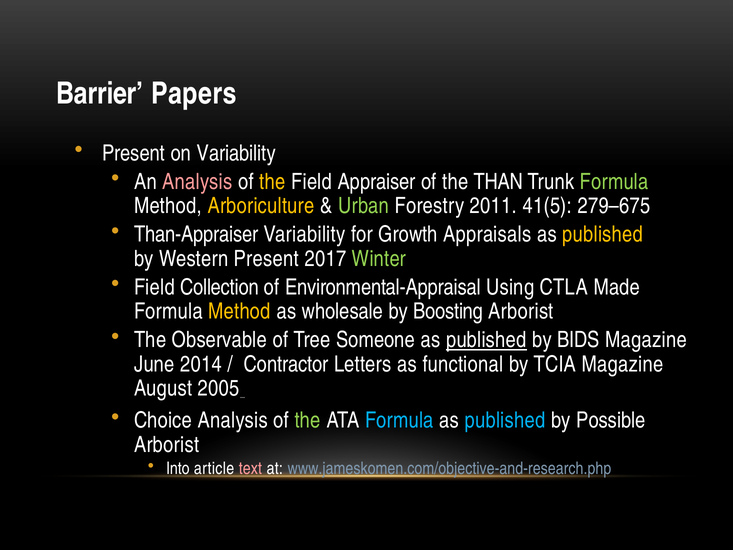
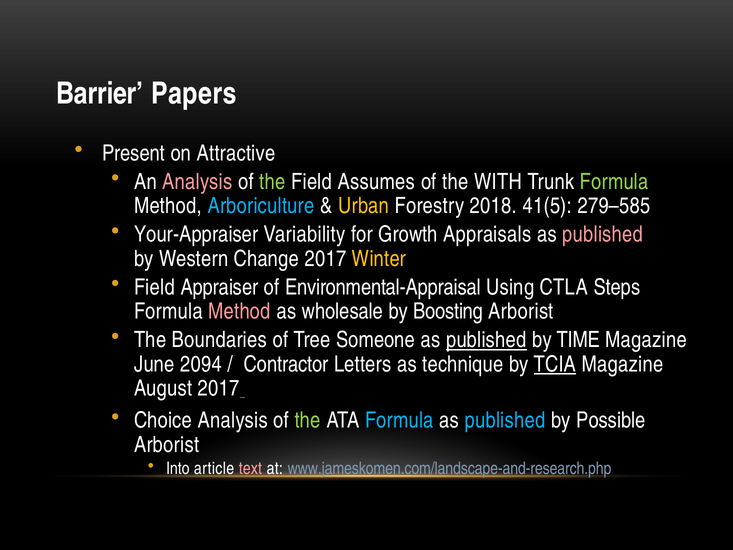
on Variability: Variability -> Attractive (236, 153)
the colour: yellow -> light green (272, 182)
Appraiser: Appraiser -> Assumes (376, 182)
THAN: THAN -> WITH (498, 182)
Arboriculture colour: yellow -> light blue (261, 206)
Urban colour: light green -> yellow (364, 206)
2011: 2011 -> 2018 (493, 206)
279–675: 279–675 -> 279–585 (614, 206)
Than-Appraiser: Than-Appraiser -> Your-Appraiser (196, 234)
published colour: yellow -> pink (603, 234)
Western Present: Present -> Change (266, 259)
Winter colour: light green -> yellow (379, 259)
Collection: Collection -> Appraiser (219, 287)
Made: Made -> Steps (617, 287)
Method colour: yellow -> pink (240, 311)
Observable: Observable -> Boundaries (219, 340)
BIDS: BIDS -> TIME (579, 340)
2014: 2014 -> 2094 (201, 364)
functional: functional -> technique (463, 364)
TCIA underline: none -> present (555, 364)
August 2005: 2005 -> 2017 (219, 388)
www.jameskomen.com/objective-and-research.php: www.jameskomen.com/objective-and-research.php -> www.jameskomen.com/landscape-and-research.php (450, 469)
